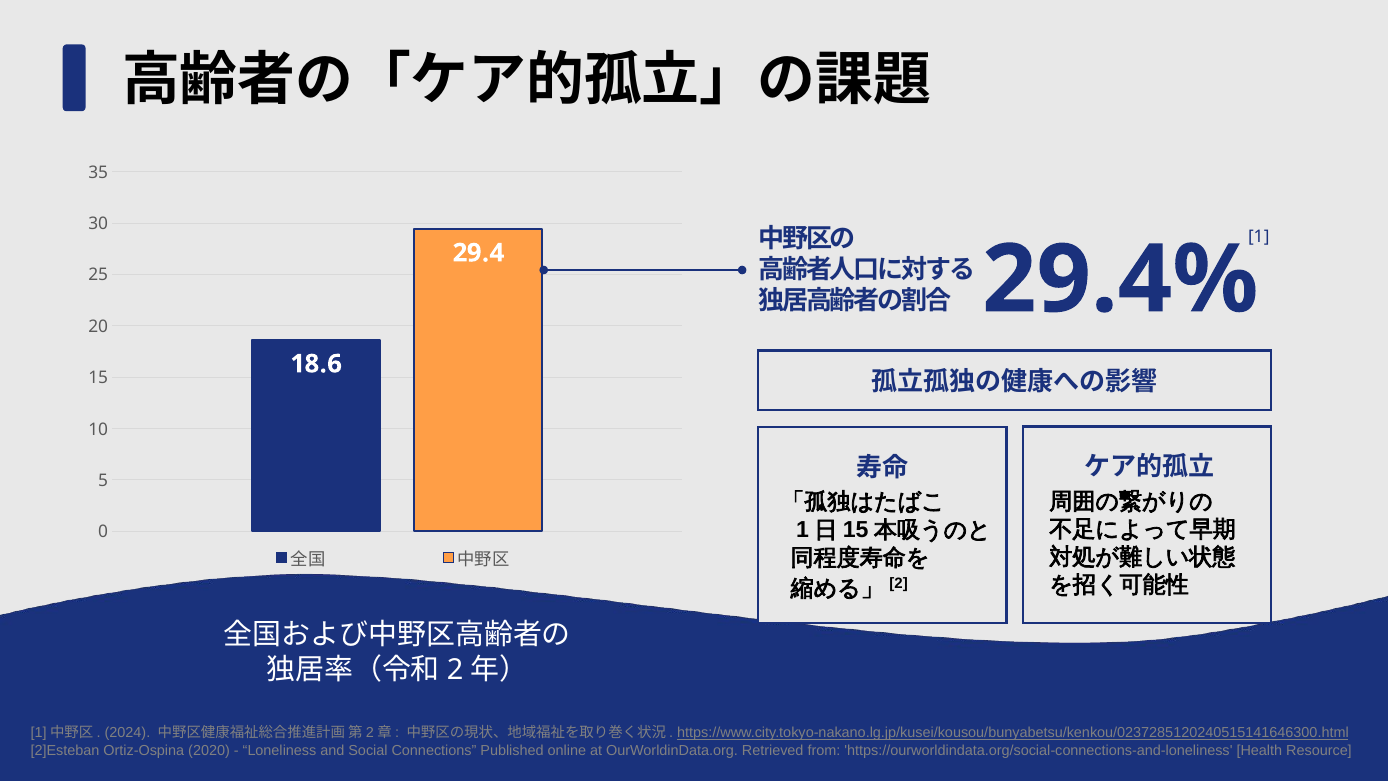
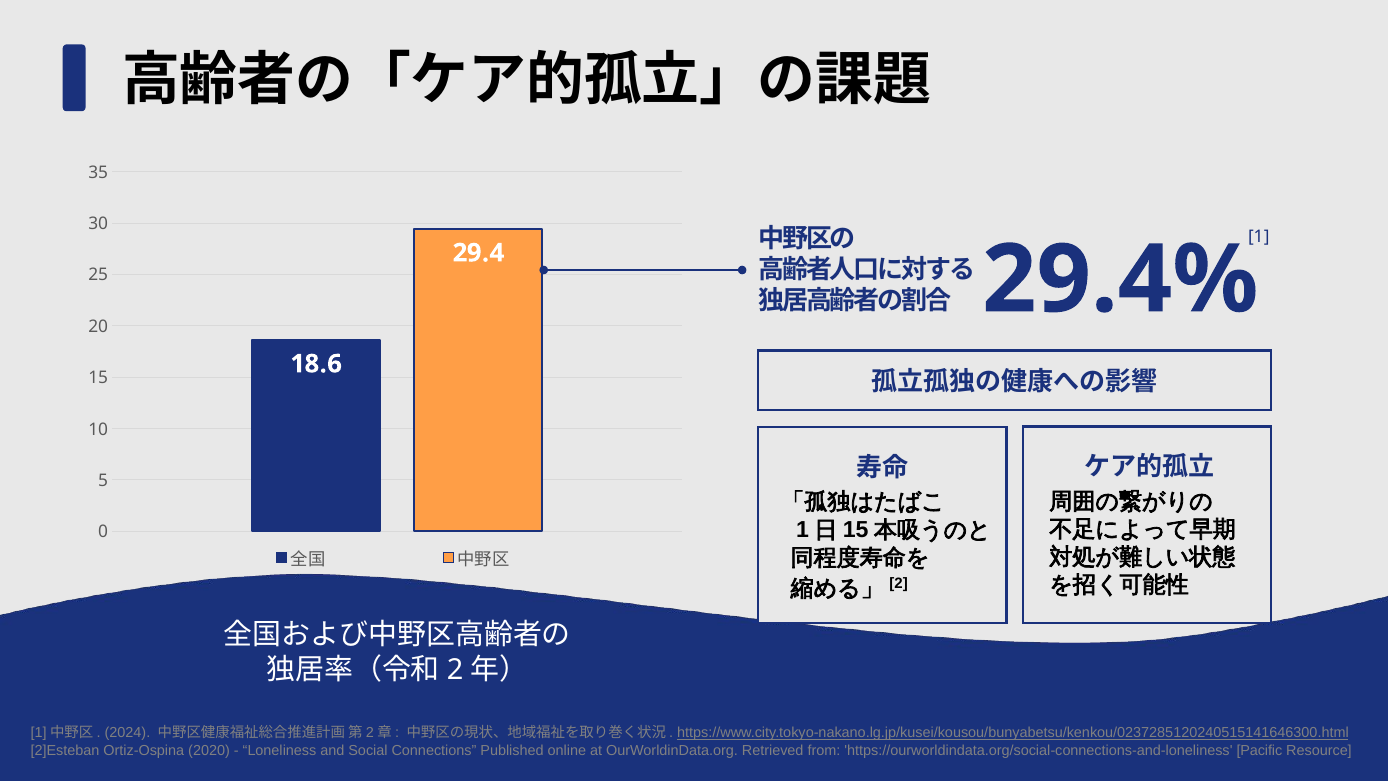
Health: Health -> Pacific (1259, 750)
